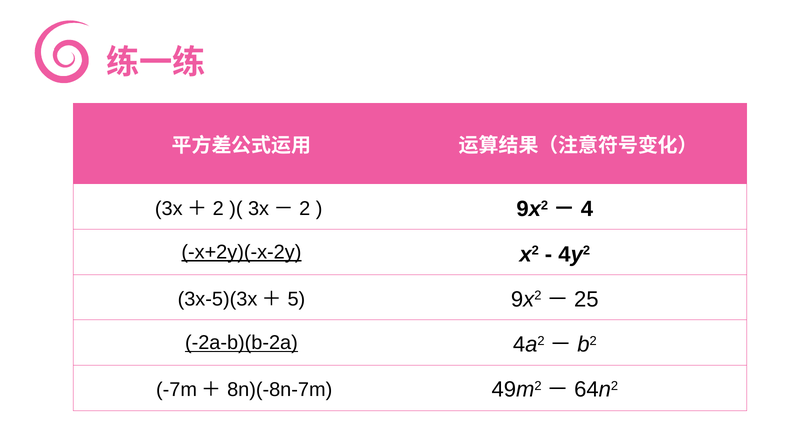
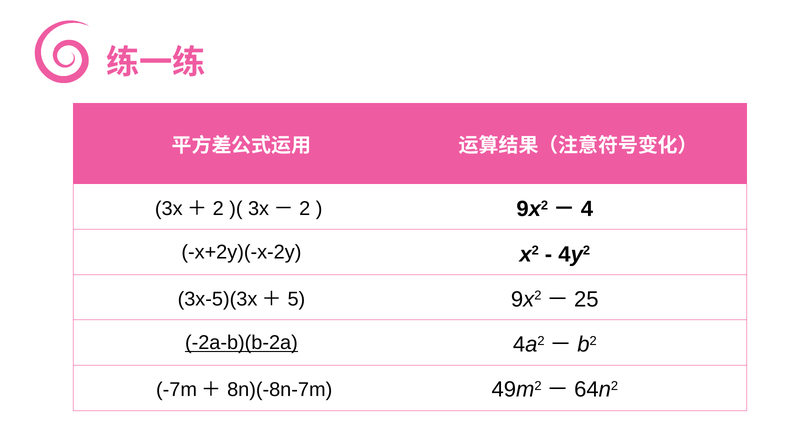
x+2y)(-x-2y underline: present -> none (241, 252)
